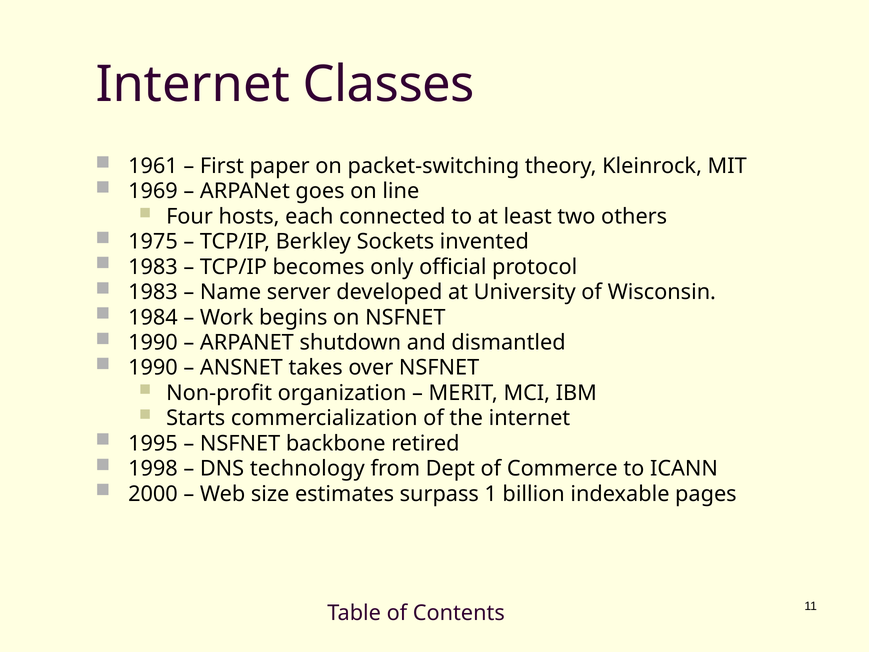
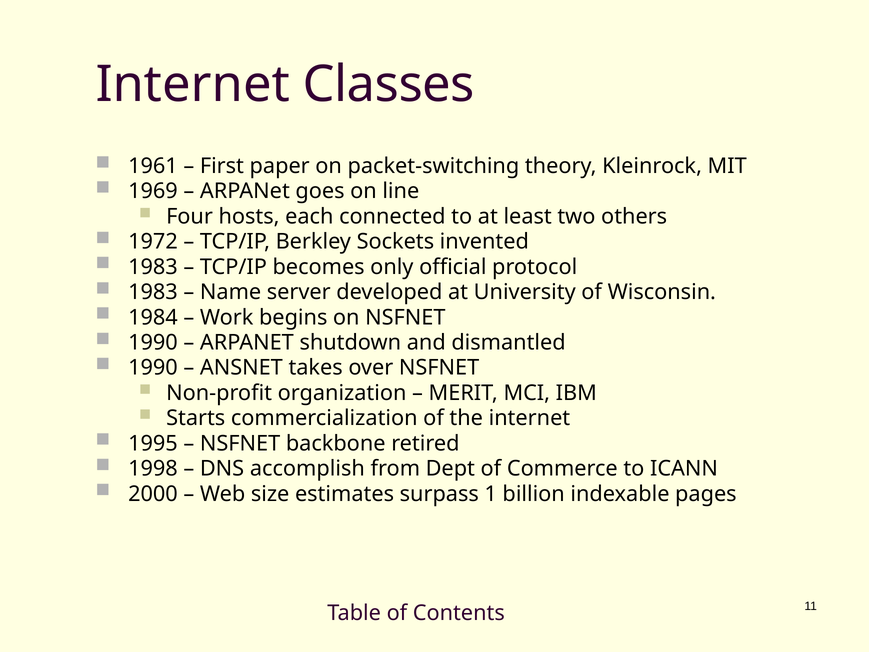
1975: 1975 -> 1972 (153, 242)
technology: technology -> accomplish (307, 469)
